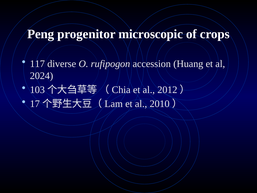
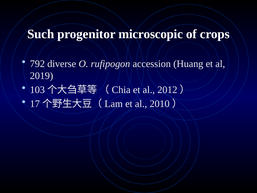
Peng: Peng -> Such (41, 34)
117: 117 -> 792 (37, 64)
2024: 2024 -> 2019 (42, 76)
